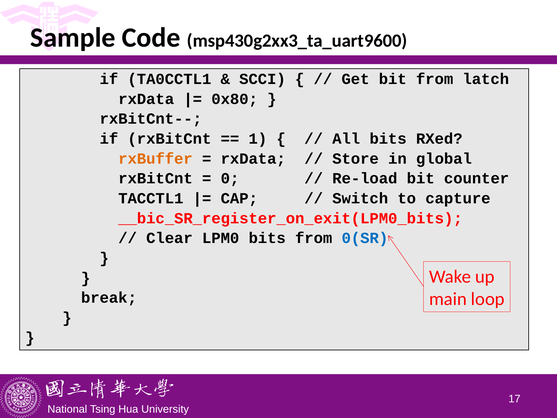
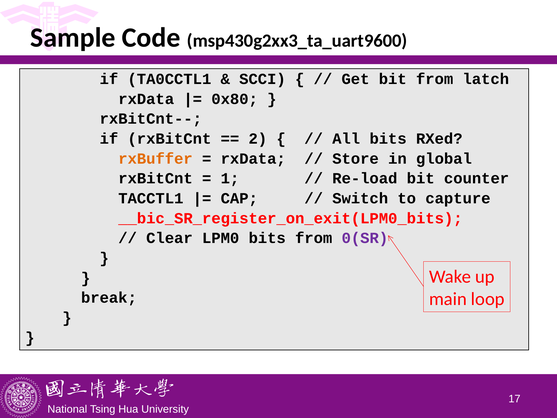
1: 1 -> 2 (258, 139)
0: 0 -> 1 (230, 178)
0(SR colour: blue -> purple (365, 238)
